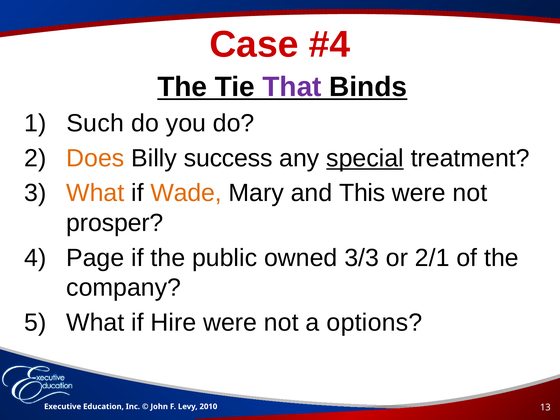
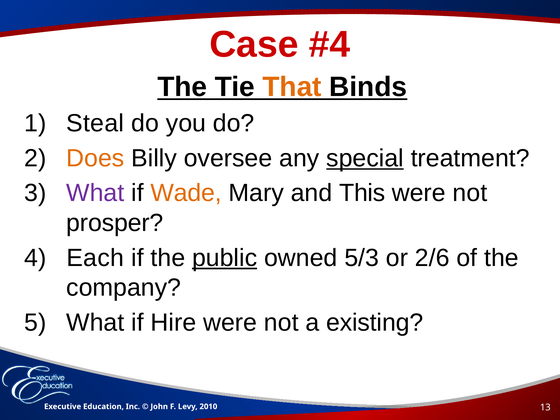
That colour: purple -> orange (292, 87)
Such: Such -> Steal (95, 123)
success: success -> oversee (228, 158)
What colour: orange -> purple (95, 193)
Page: Page -> Each (95, 258)
public underline: none -> present (225, 258)
3/3: 3/3 -> 5/3 (362, 258)
2/1: 2/1 -> 2/6 (432, 258)
options: options -> existing (375, 323)
